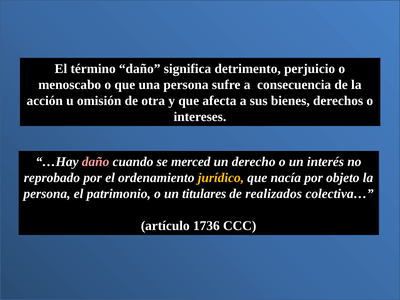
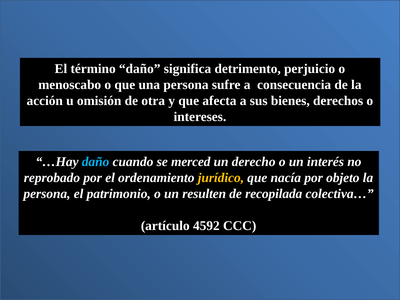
daño colour: pink -> light blue (96, 162)
titulares: titulares -> resulten (204, 194)
realizados: realizados -> recopilada (274, 194)
1736: 1736 -> 4592 (206, 226)
